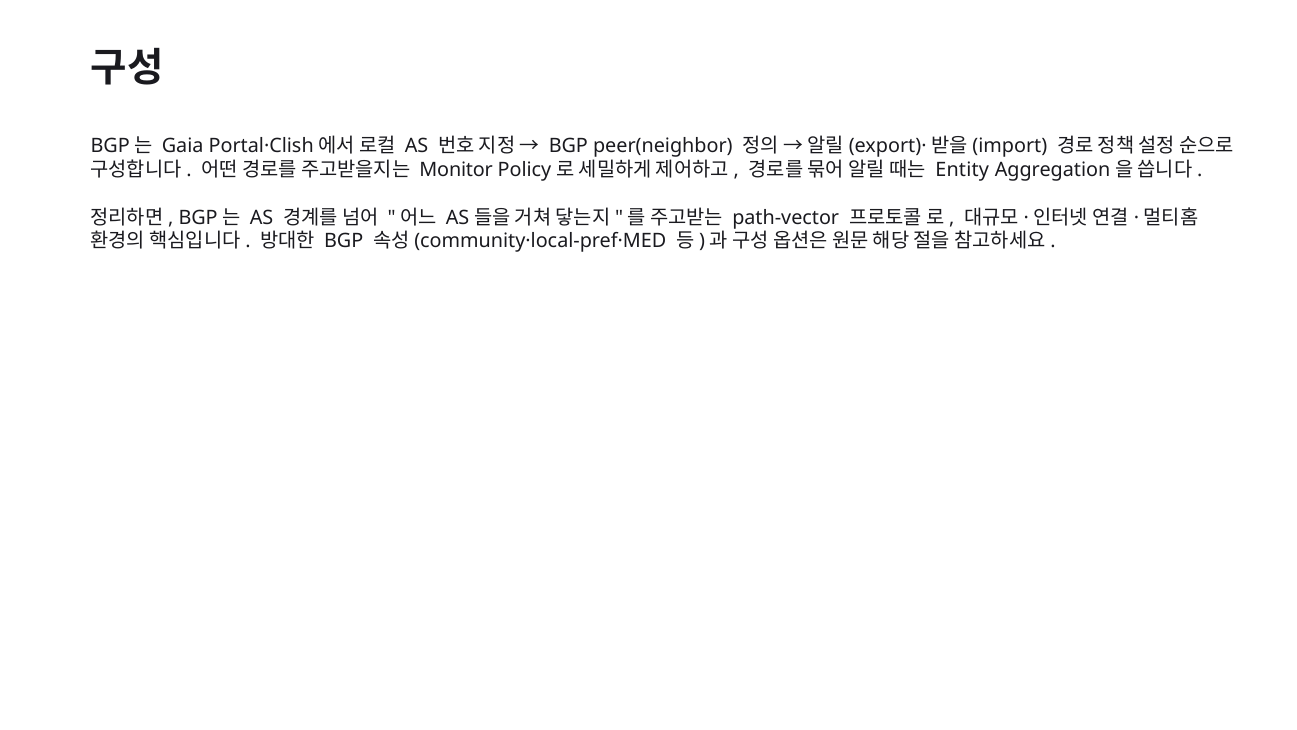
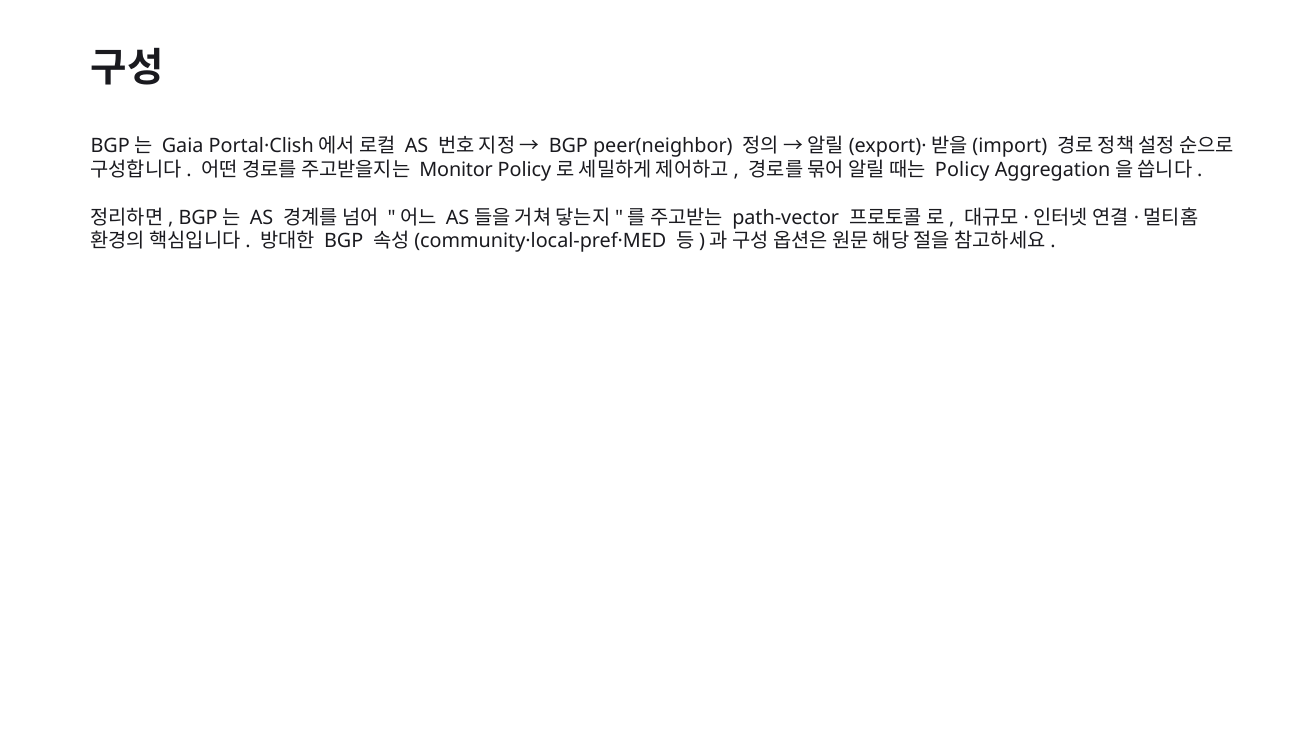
Entity: Entity -> Policy (962, 170)
